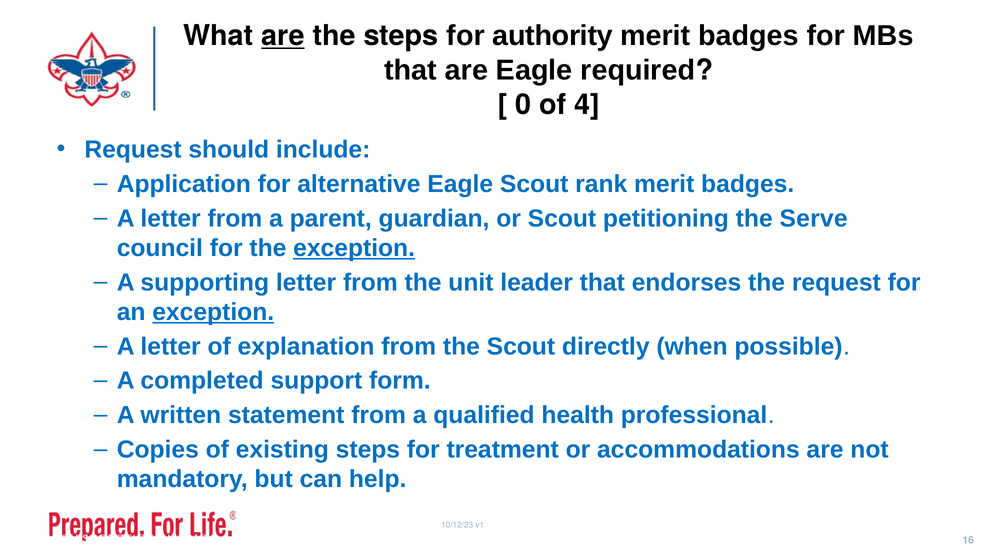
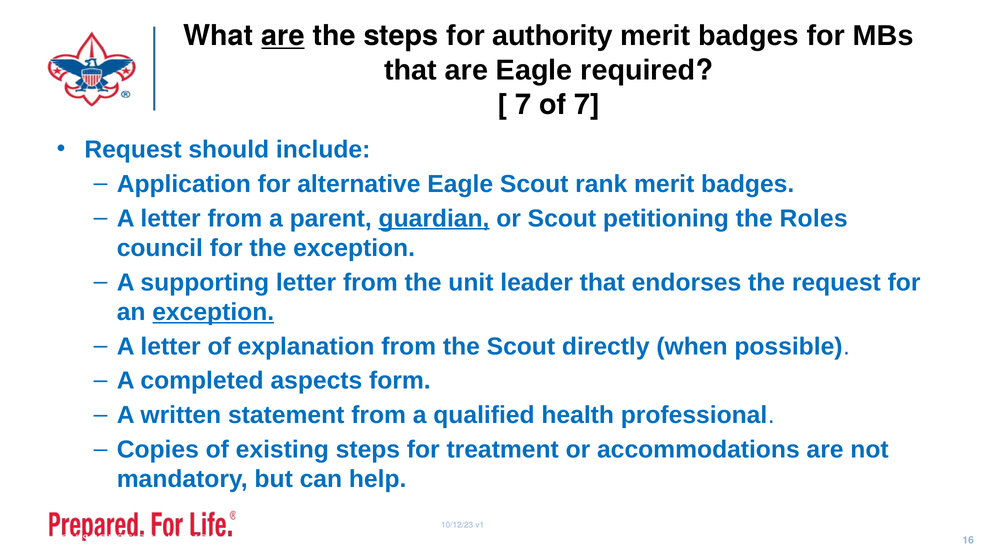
0: 0 -> 7 (523, 105)
of 4: 4 -> 7 (587, 105)
guardian underline: none -> present (434, 219)
Serve: Serve -> Roles (814, 219)
exception underline: present -> none (354, 248)
support: support -> aspects (316, 381)
